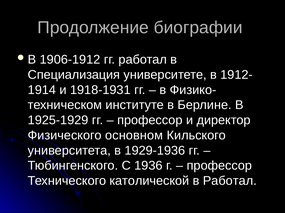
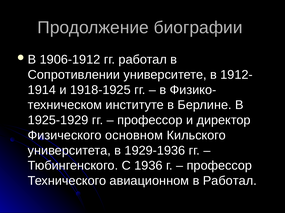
Специализация: Специализация -> Сопротивлении (74, 75)
1918-1931: 1918-1931 -> 1918-1925 (100, 90)
католической: католической -> авиационном (149, 181)
